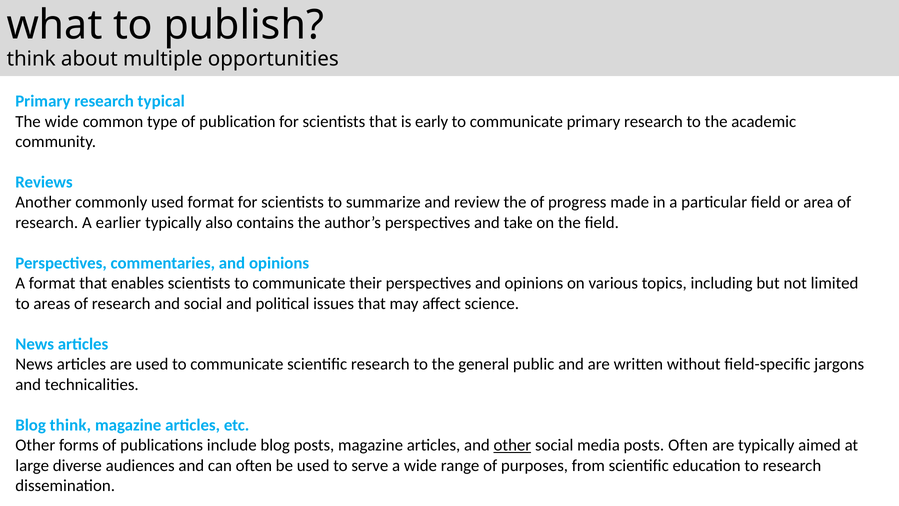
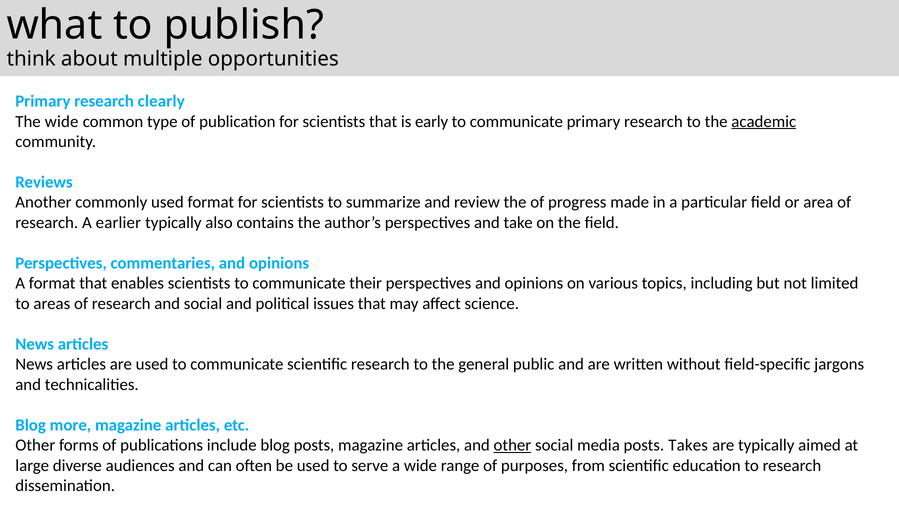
typical: typical -> clearly (161, 101)
academic underline: none -> present (764, 121)
Blog think: think -> more (70, 425)
posts Often: Often -> Takes (688, 445)
